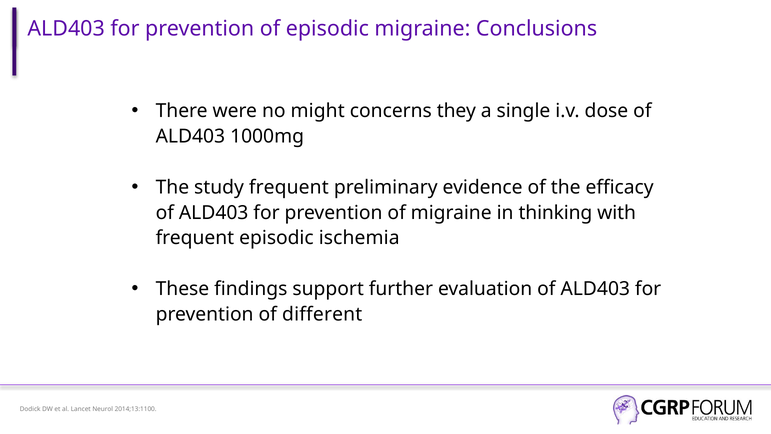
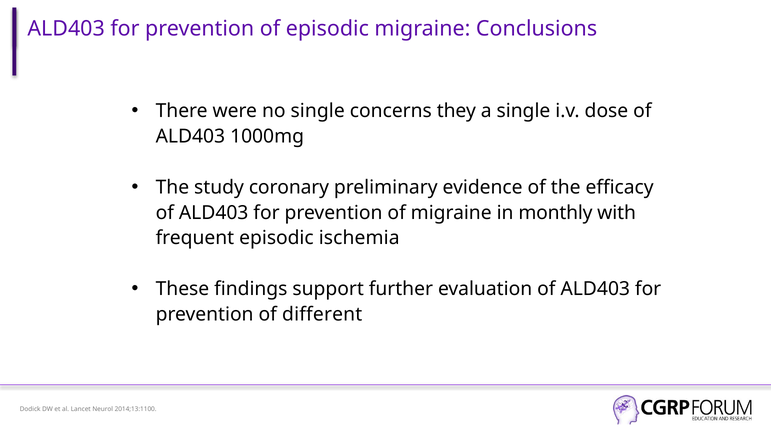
no might: might -> single (318, 111)
study frequent: frequent -> coronary (289, 187)
thinking: thinking -> monthly (555, 212)
